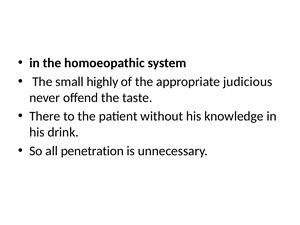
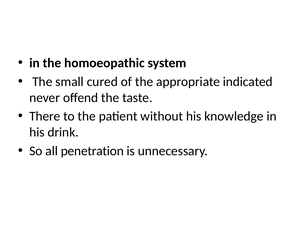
highly: highly -> cured (102, 82)
judicious: judicious -> indicated (248, 82)
